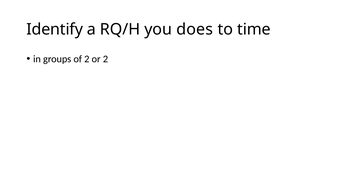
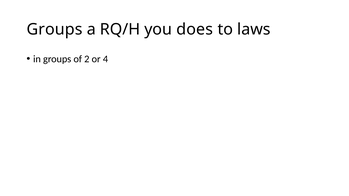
Identify: Identify -> Groups (55, 29)
time: time -> laws (254, 29)
or 2: 2 -> 4 (105, 59)
